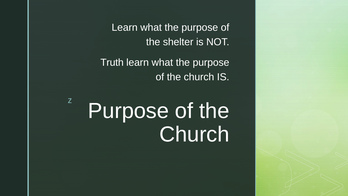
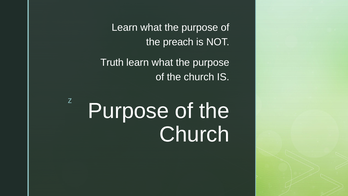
shelter: shelter -> preach (178, 42)
